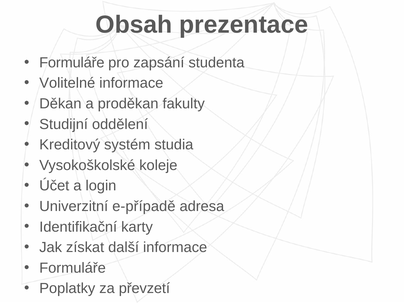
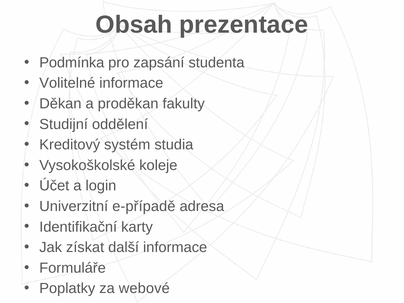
Formuláře: Formuláře -> Podmínka (72, 63)
převzetí: převzetí -> webové (144, 289)
